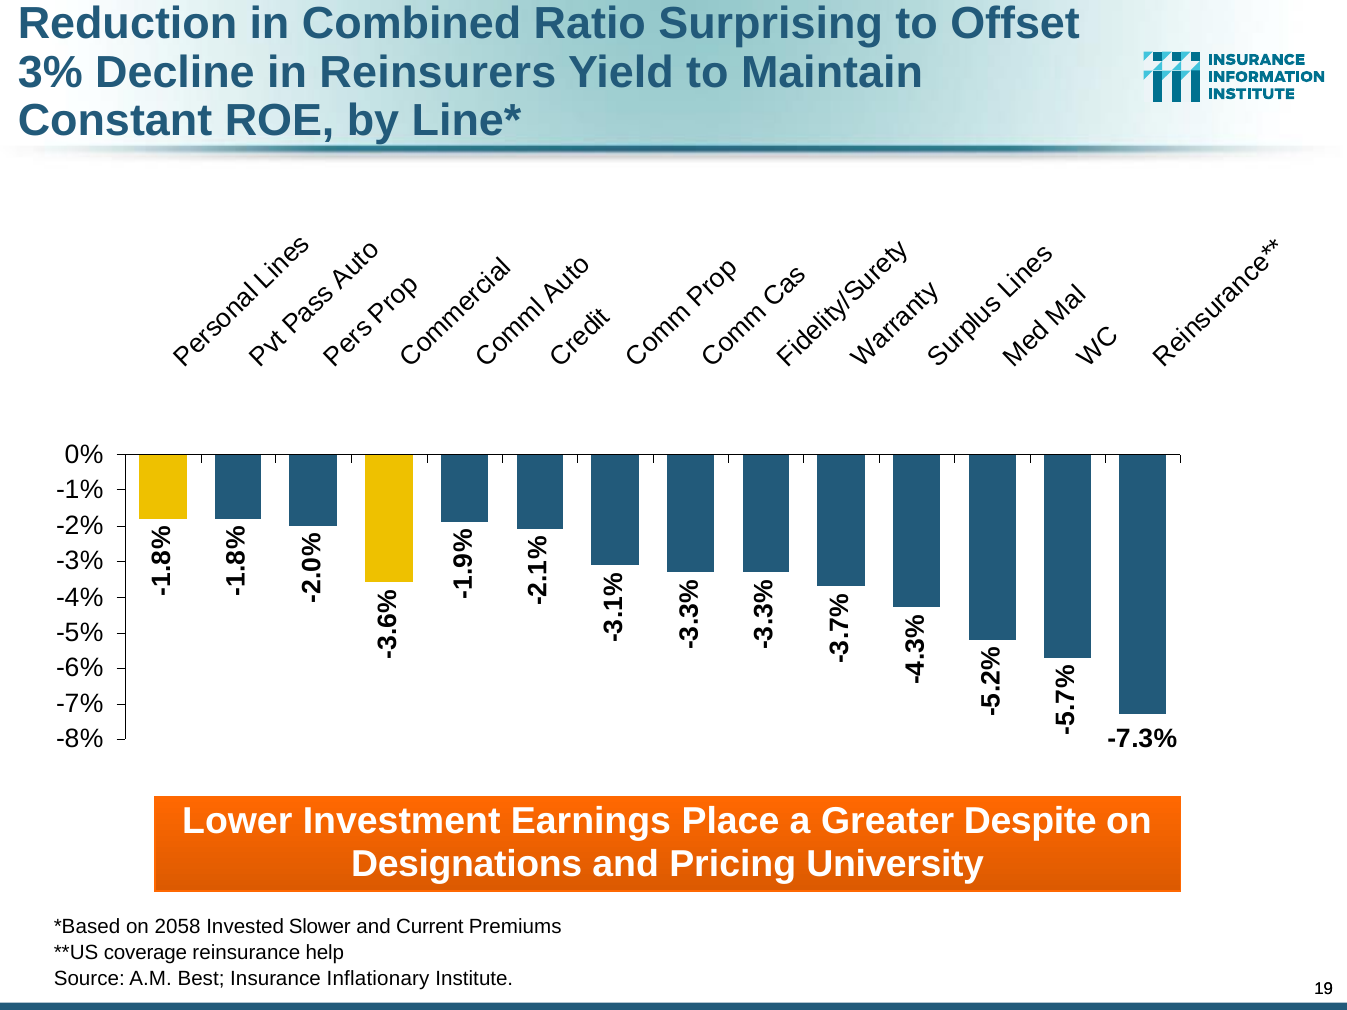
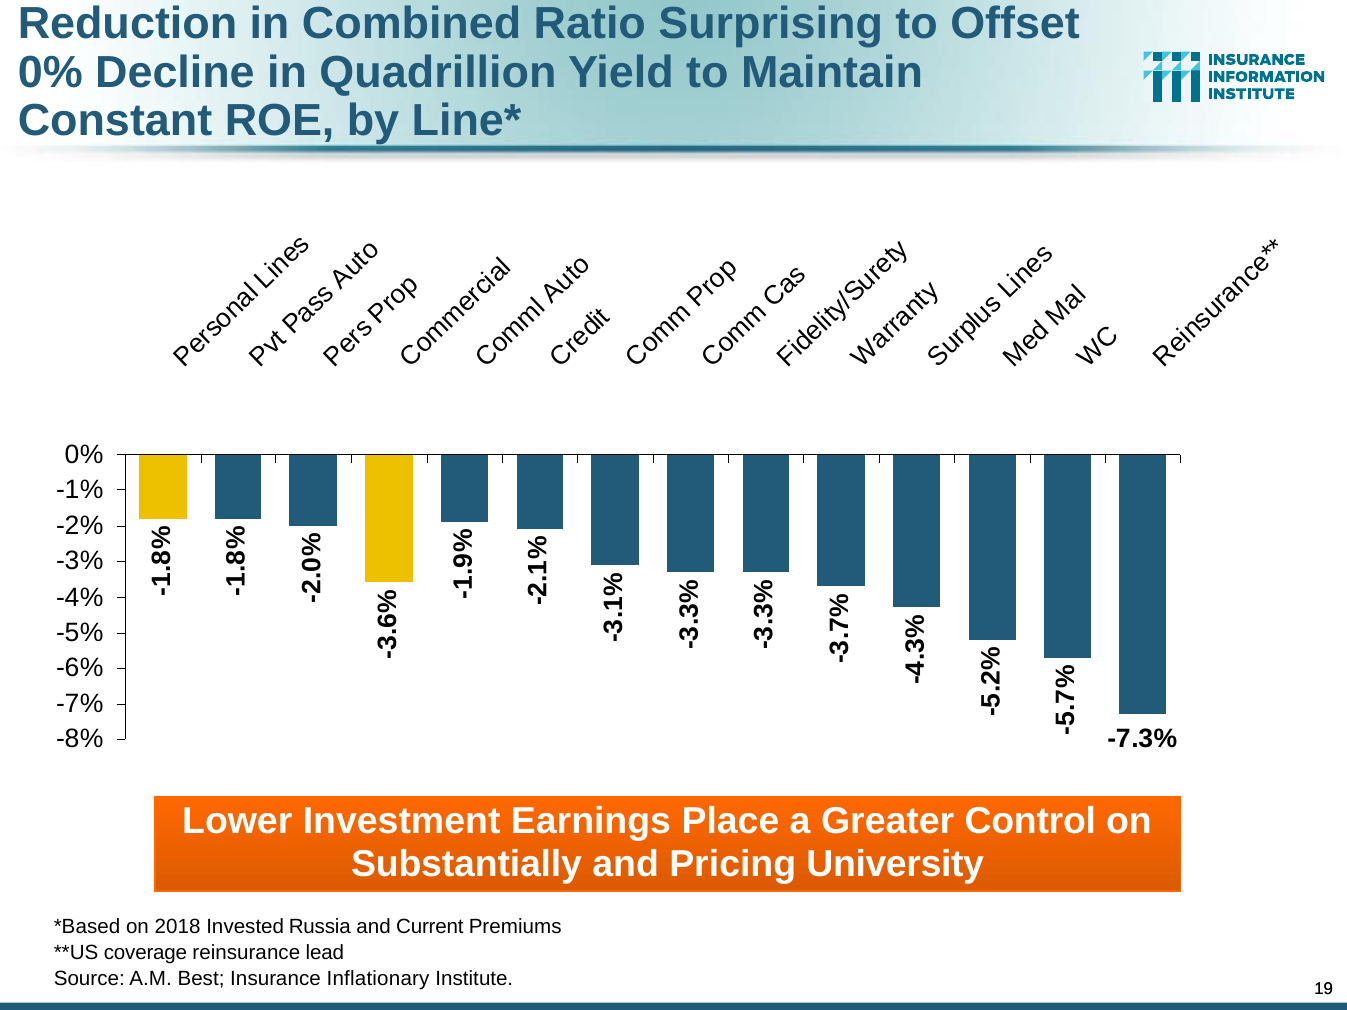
3%: 3% -> 0% (50, 72)
Reinsurers: Reinsurers -> Quadrillion (438, 72)
Despite: Despite -> Control (1030, 822)
Designations: Designations -> Substantially (467, 864)
2058: 2058 -> 2018 (178, 927)
Slower: Slower -> Russia (320, 927)
help: help -> lead (325, 953)
